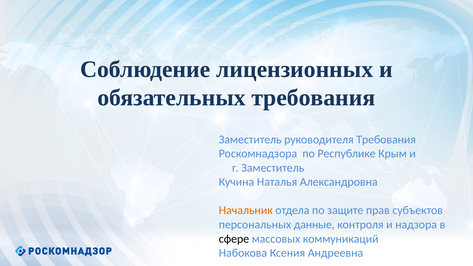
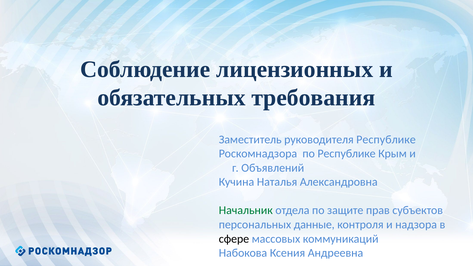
руководителя Требования: Требования -> Республике (386, 140)
г Заместитель: Заместитель -> Объявлений (273, 168)
Начальник colour: orange -> green (246, 211)
